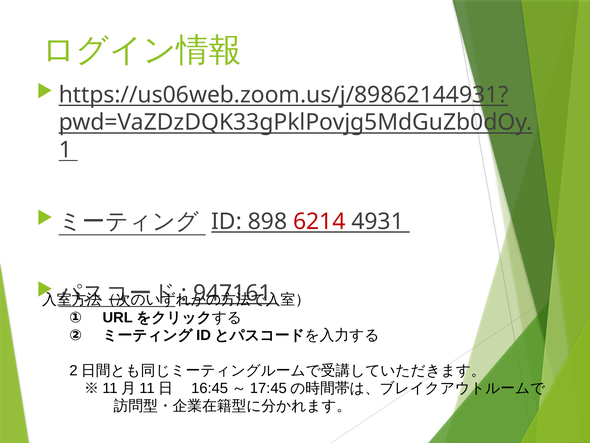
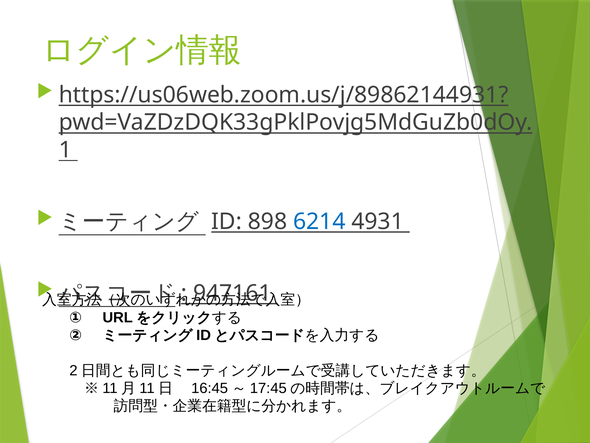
6214 colour: red -> blue (319, 221)
